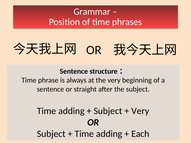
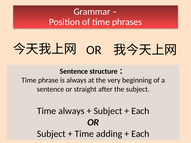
adding: adding -> always (71, 111)
Very: Very -> Each (140, 111)
